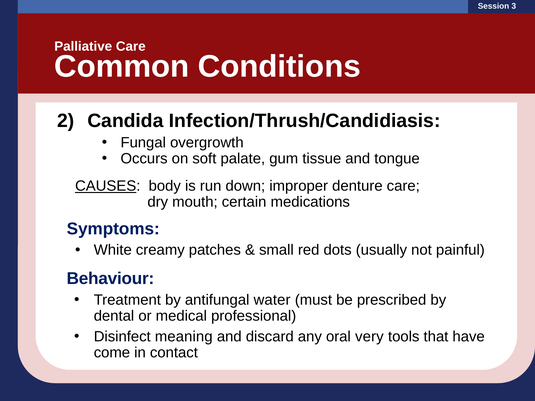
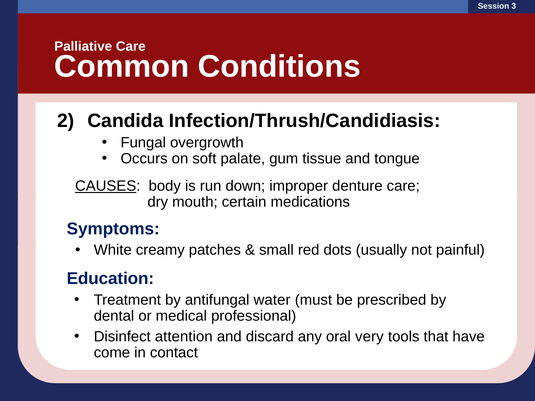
Behaviour: Behaviour -> Education (110, 279)
meaning: meaning -> attention (184, 337)
